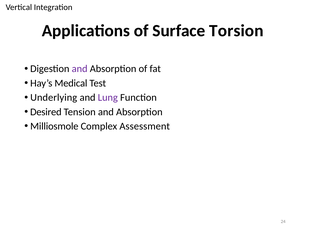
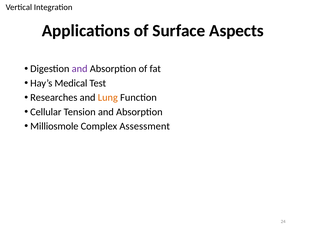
Torsion: Torsion -> Aspects (237, 31)
Underlying: Underlying -> Researches (54, 98)
Lung colour: purple -> orange (108, 98)
Desired: Desired -> Cellular (46, 112)
